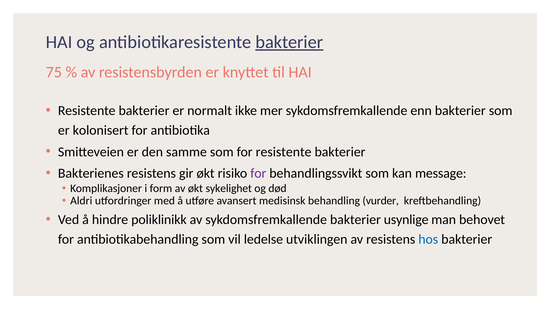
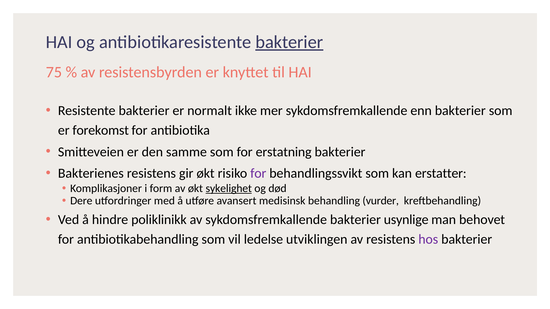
kolonisert: kolonisert -> forekomst (101, 131)
for resistente: resistente -> erstatning (284, 152)
message: message -> erstatter (441, 174)
sykelighet underline: none -> present (229, 189)
Aldri: Aldri -> Dere (81, 201)
hos colour: blue -> purple (428, 240)
